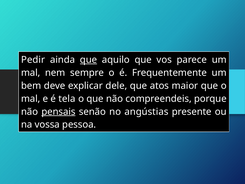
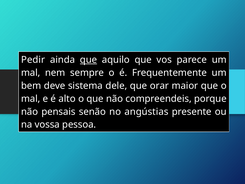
explicar: explicar -> sistema (85, 86)
atos: atos -> orar (159, 86)
tela: tela -> alto (67, 99)
pensais underline: present -> none (58, 112)
